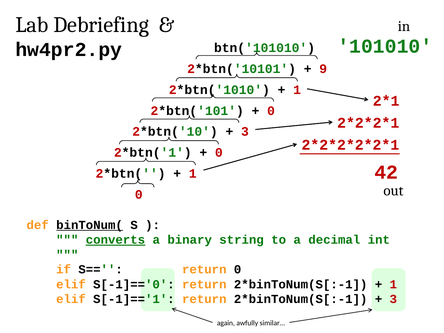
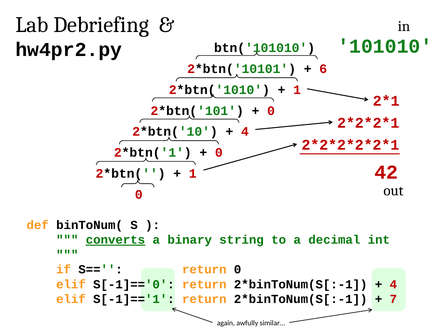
9: 9 -> 6 (323, 69)
3: 3 -> 4 (245, 132)
binToNum( underline: present -> none (90, 225)
1: 1 -> 4 (393, 284)
3: 3 -> 7 (393, 299)
